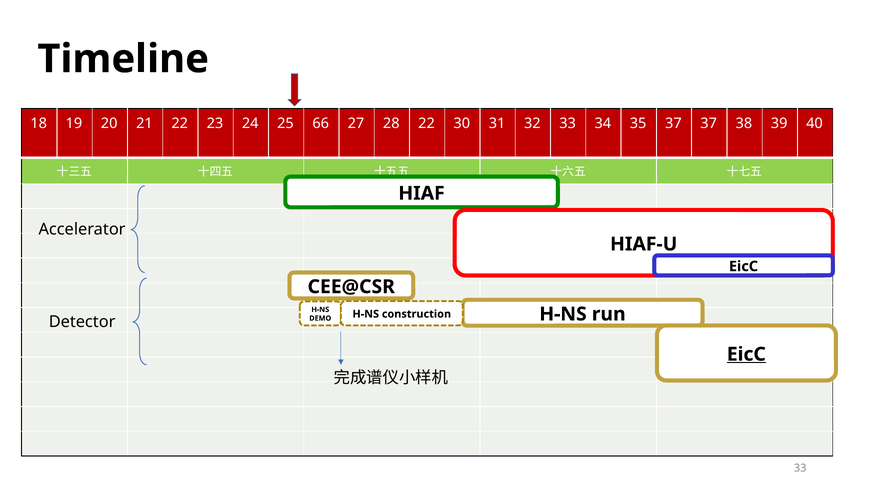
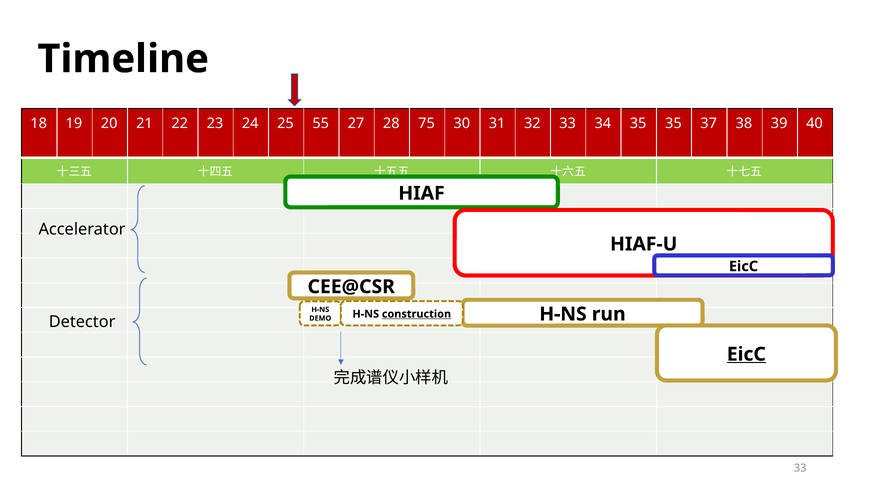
66: 66 -> 55 (321, 123)
28 22: 22 -> 75 (427, 123)
35 37: 37 -> 35 (673, 123)
construction underline: none -> present (416, 314)
